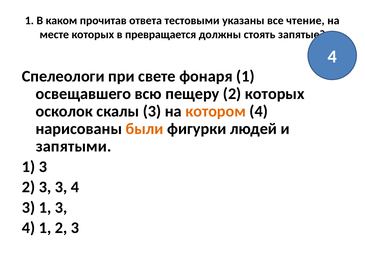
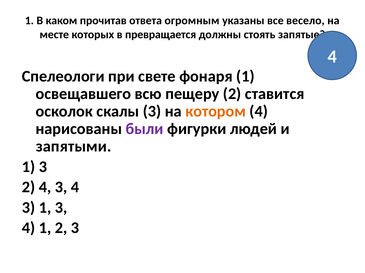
тестовыми: тестовыми -> огромным (192, 21)
чтение: чтение -> весело (305, 21)
2 которых: которых -> ставится (275, 94)
были colour: orange -> purple (145, 129)
3: 3 -> 4 (45, 188)
